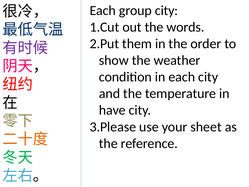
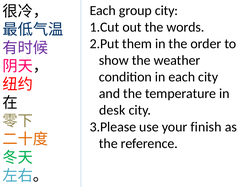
have: have -> desk (112, 110)
sheet: sheet -> finish (206, 127)
